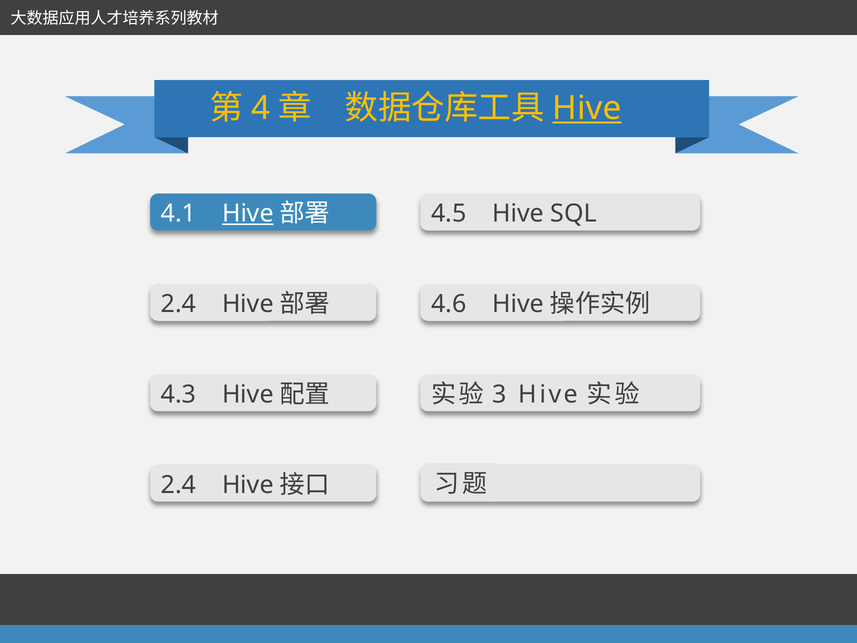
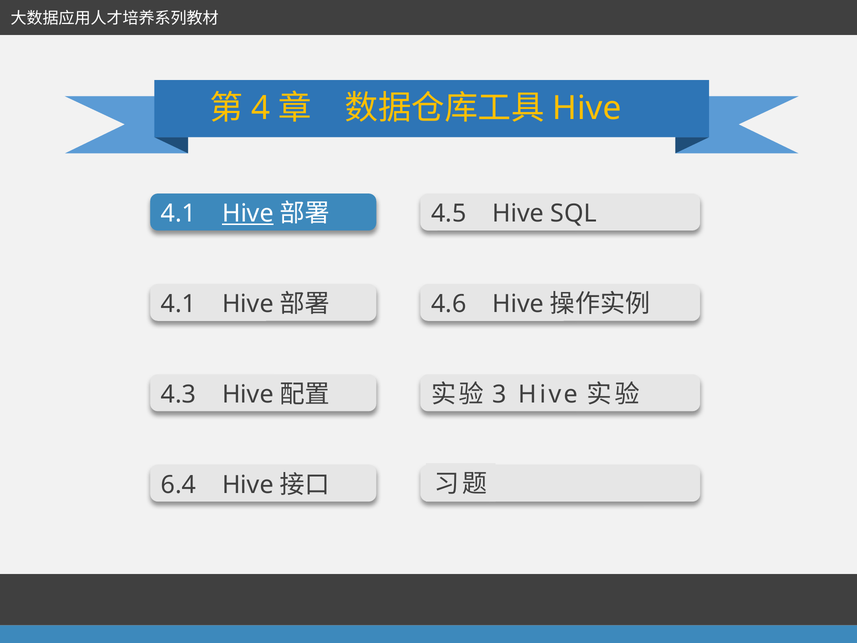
Hive underline: present -> none (587, 108)
2.4: 2.4 -> 4.1 (179, 304)
2.4: 2.4 -> 6.4 (179, 485)
